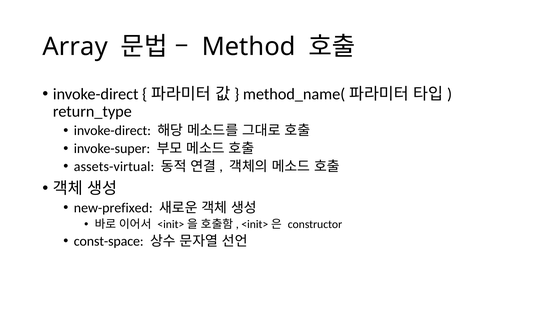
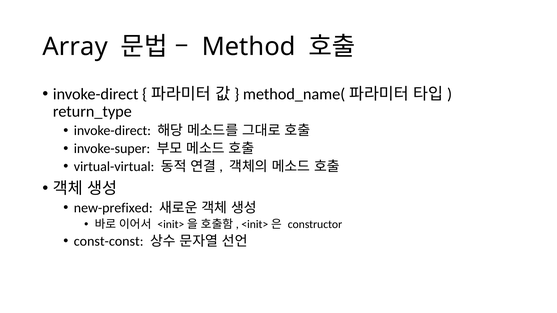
assets-virtual: assets-virtual -> virtual-virtual (114, 167)
const-space: const-space -> const-const (109, 241)
